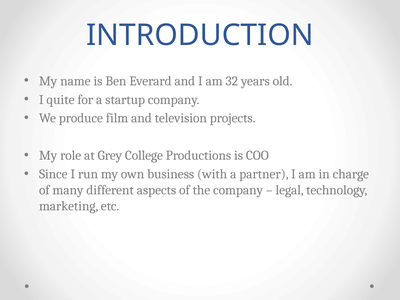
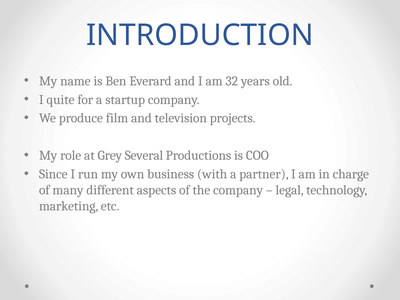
College: College -> Several (144, 156)
